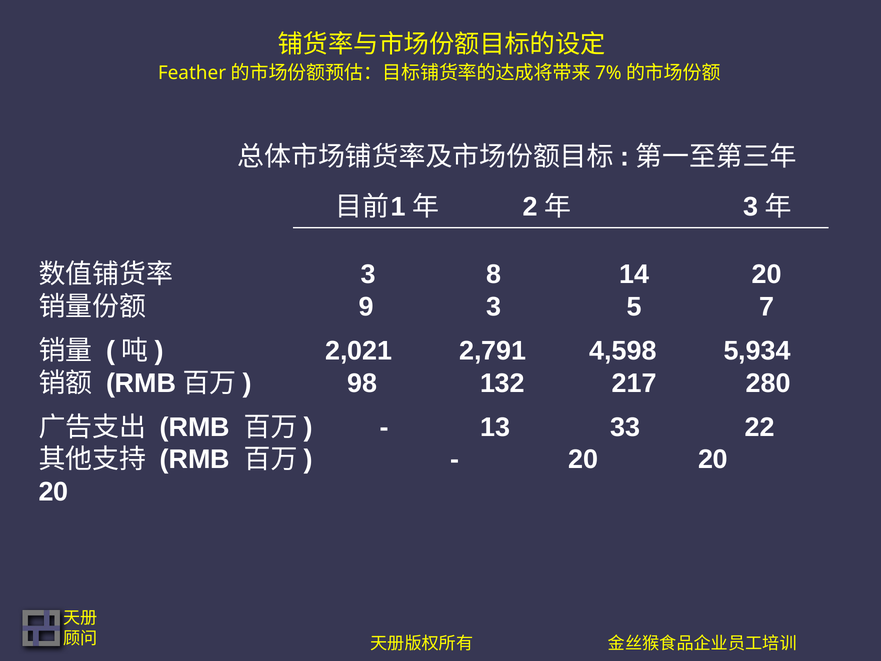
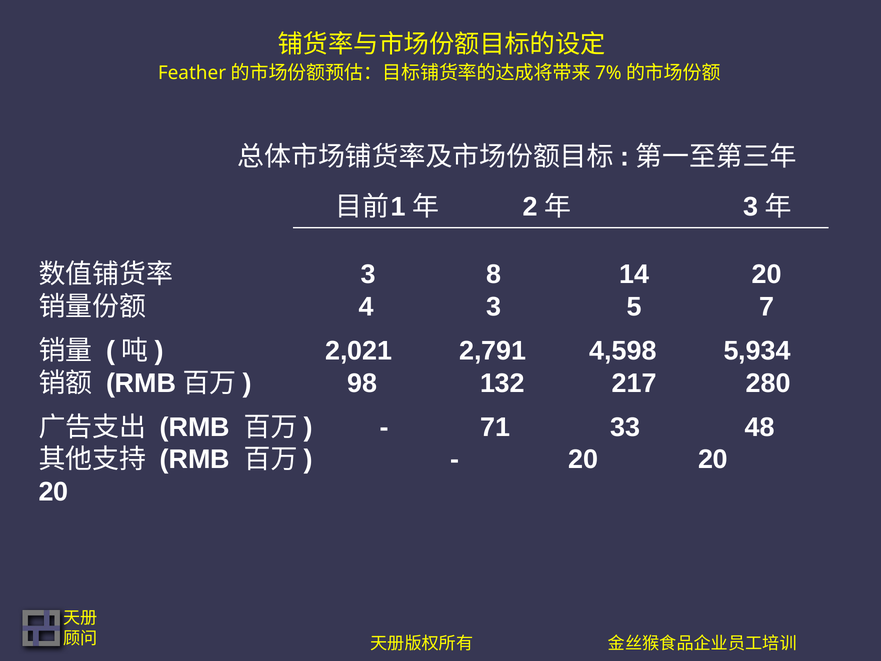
9: 9 -> 4 (366, 307)
13: 13 -> 71 (495, 427)
22: 22 -> 48 (760, 427)
